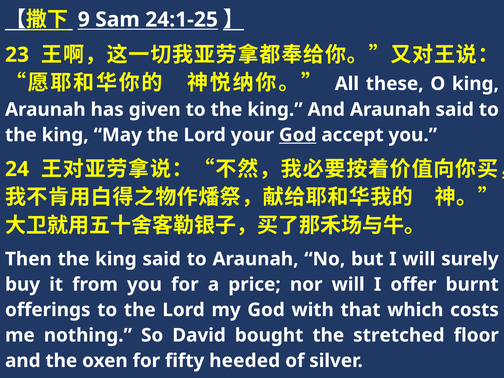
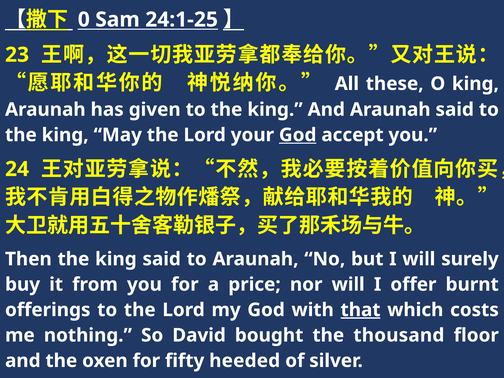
9: 9 -> 0 (84, 20)
that underline: none -> present (361, 310)
stretched: stretched -> thousand (399, 335)
